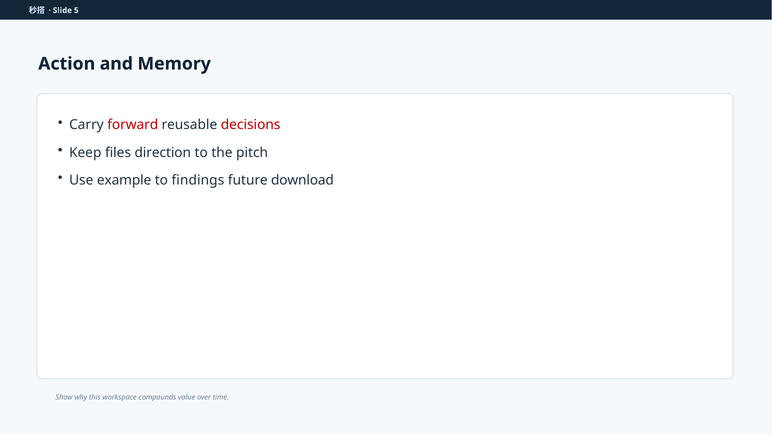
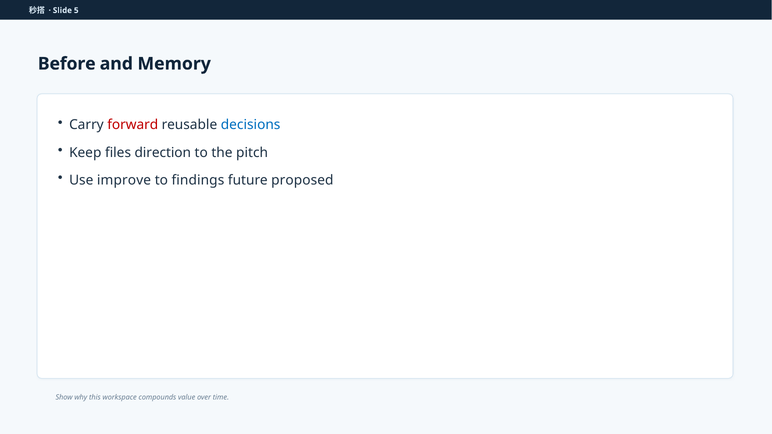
Action: Action -> Before (67, 64)
decisions colour: red -> blue (251, 125)
example: example -> improve (124, 180)
download: download -> proposed (302, 180)
